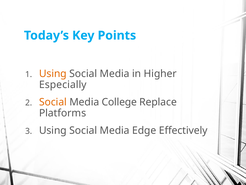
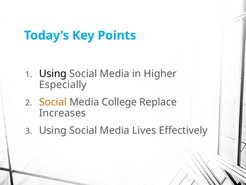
Using colour: orange -> black (53, 74)
Platforms: Platforms -> Increases (63, 113)
Edge: Edge -> Lives (144, 130)
